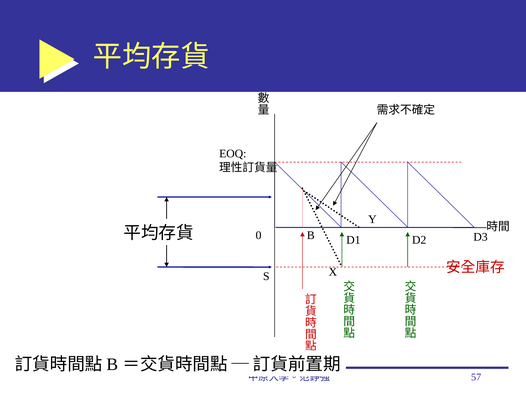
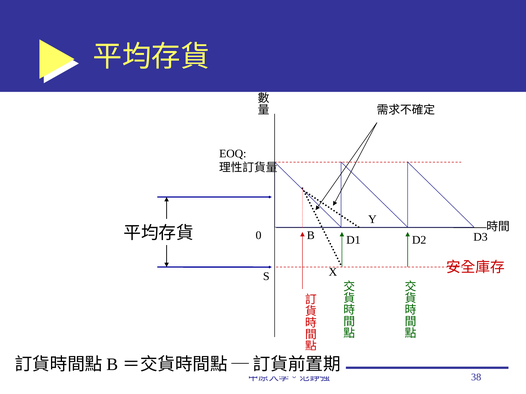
57: 57 -> 38 (476, 378)
